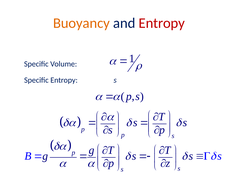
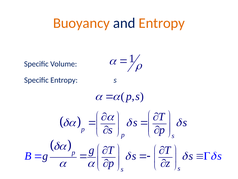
Entropy colour: red -> orange (162, 23)
